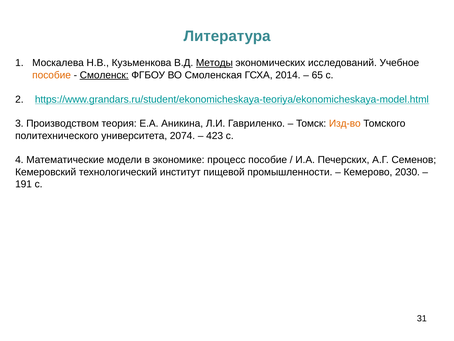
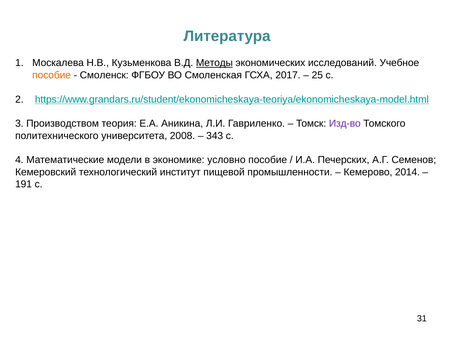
Смоленск underline: present -> none (104, 75)
2014: 2014 -> 2017 (288, 75)
65: 65 -> 25 (317, 75)
Изд-во colour: orange -> purple (345, 123)
2074: 2074 -> 2008 (182, 136)
423: 423 -> 343 (215, 136)
процесс: процесс -> условно (226, 160)
2030: 2030 -> 2014 (407, 172)
